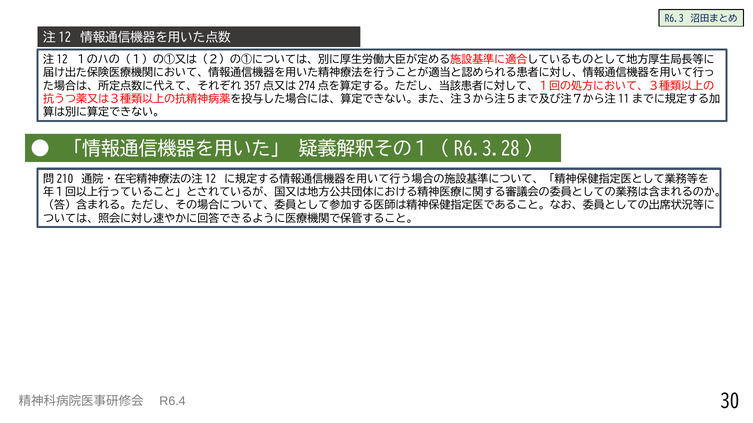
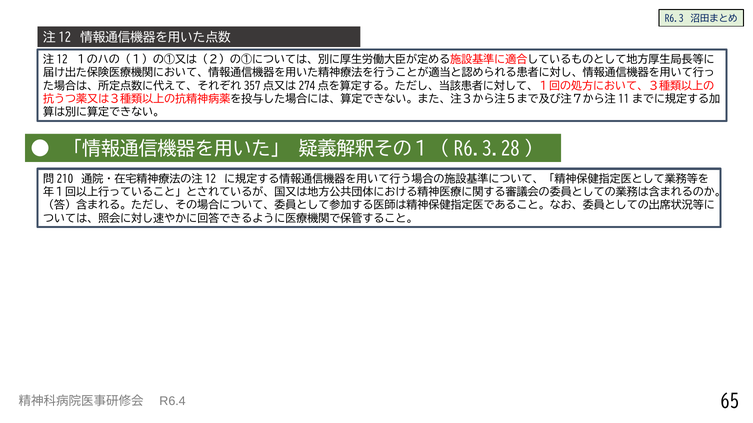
30: 30 -> 65 (730, 402)
